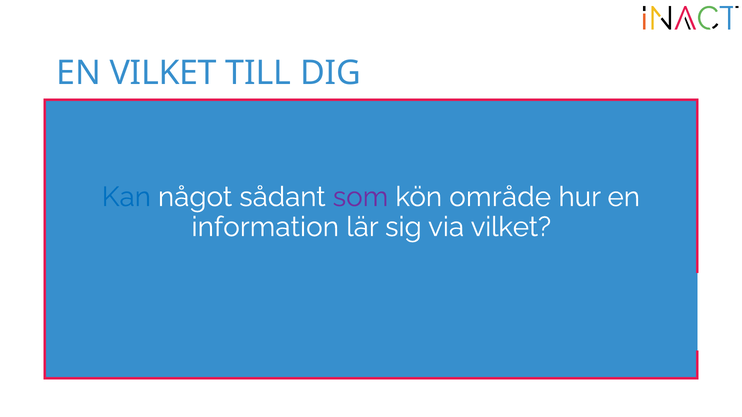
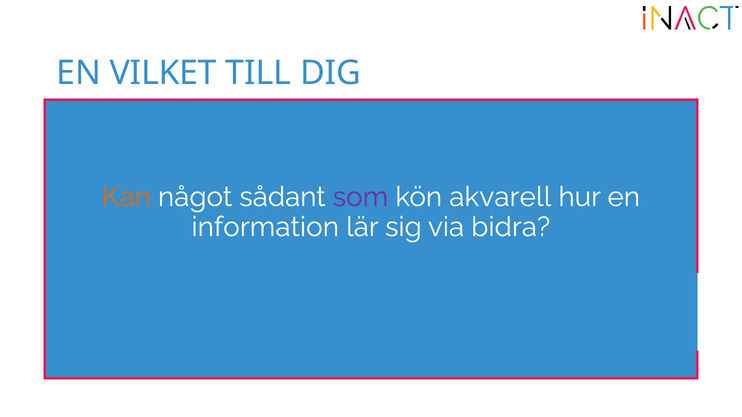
Kan colour: blue -> orange (126, 197)
område: område -> akvarell (500, 197)
via vilket: vilket -> bidra (511, 227)
